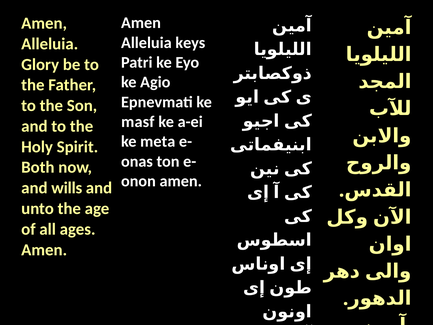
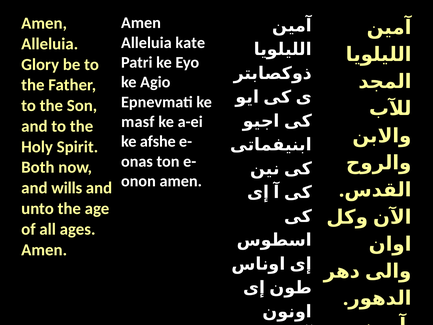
keys: keys -> kate (190, 43)
meta: meta -> afshe (158, 142)
